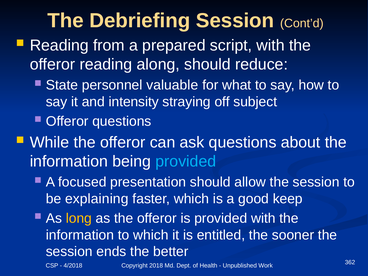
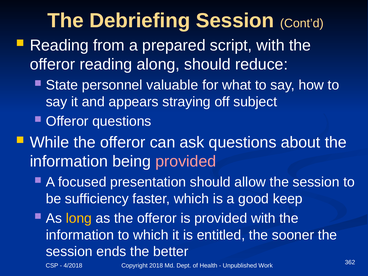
intensity: intensity -> appears (134, 102)
provided colour: light blue -> pink (186, 161)
explaining: explaining -> sufficiency (97, 199)
